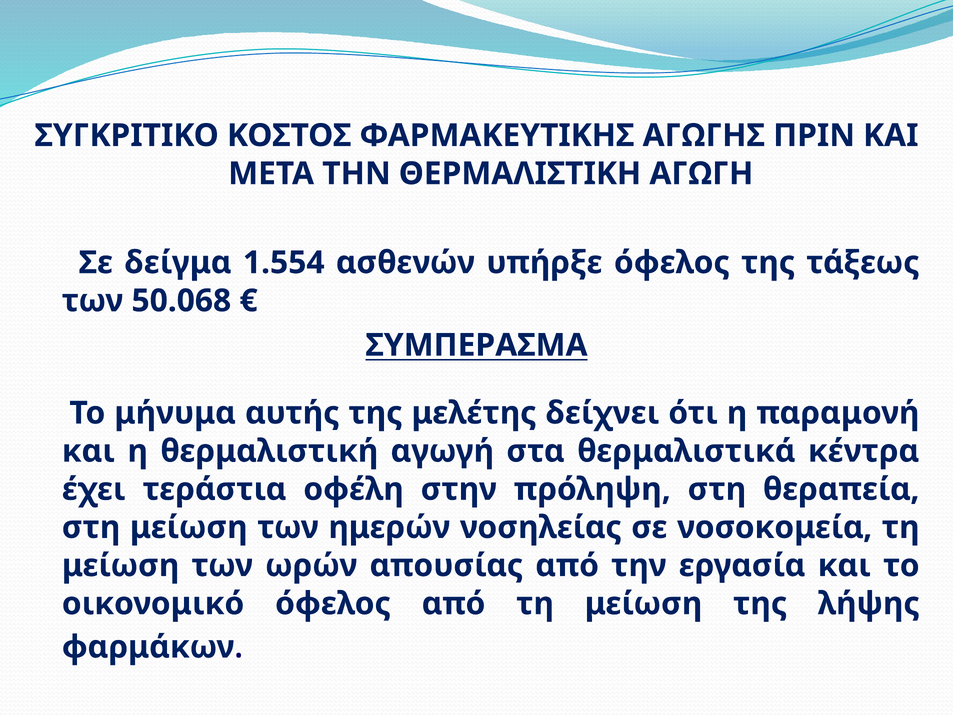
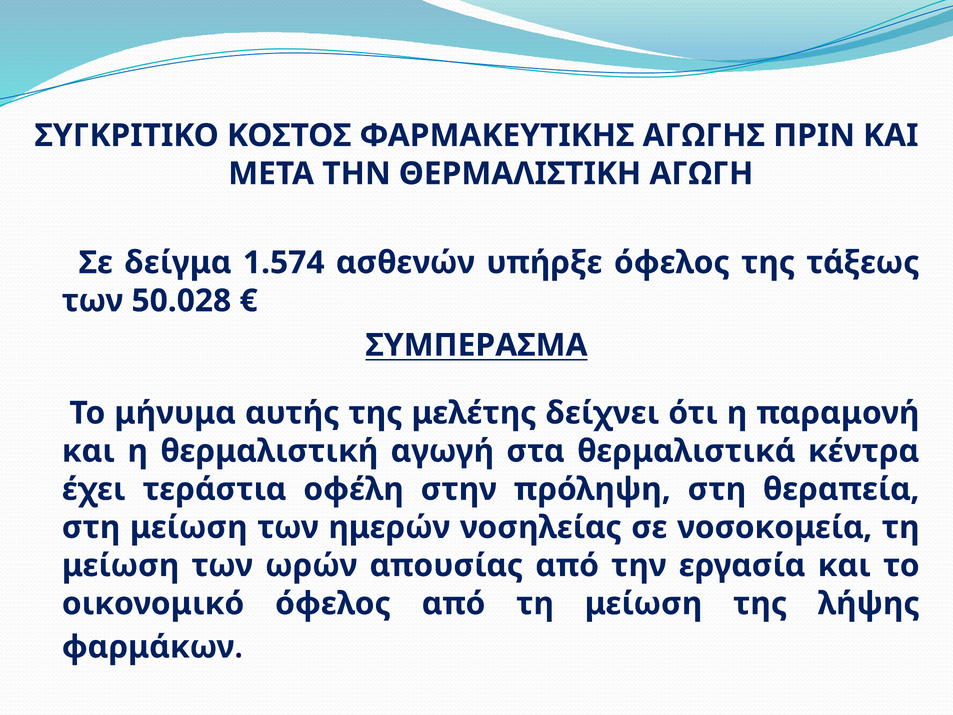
1.554: 1.554 -> 1.574 (284, 263)
50.068: 50.068 -> 50.028 (181, 301)
